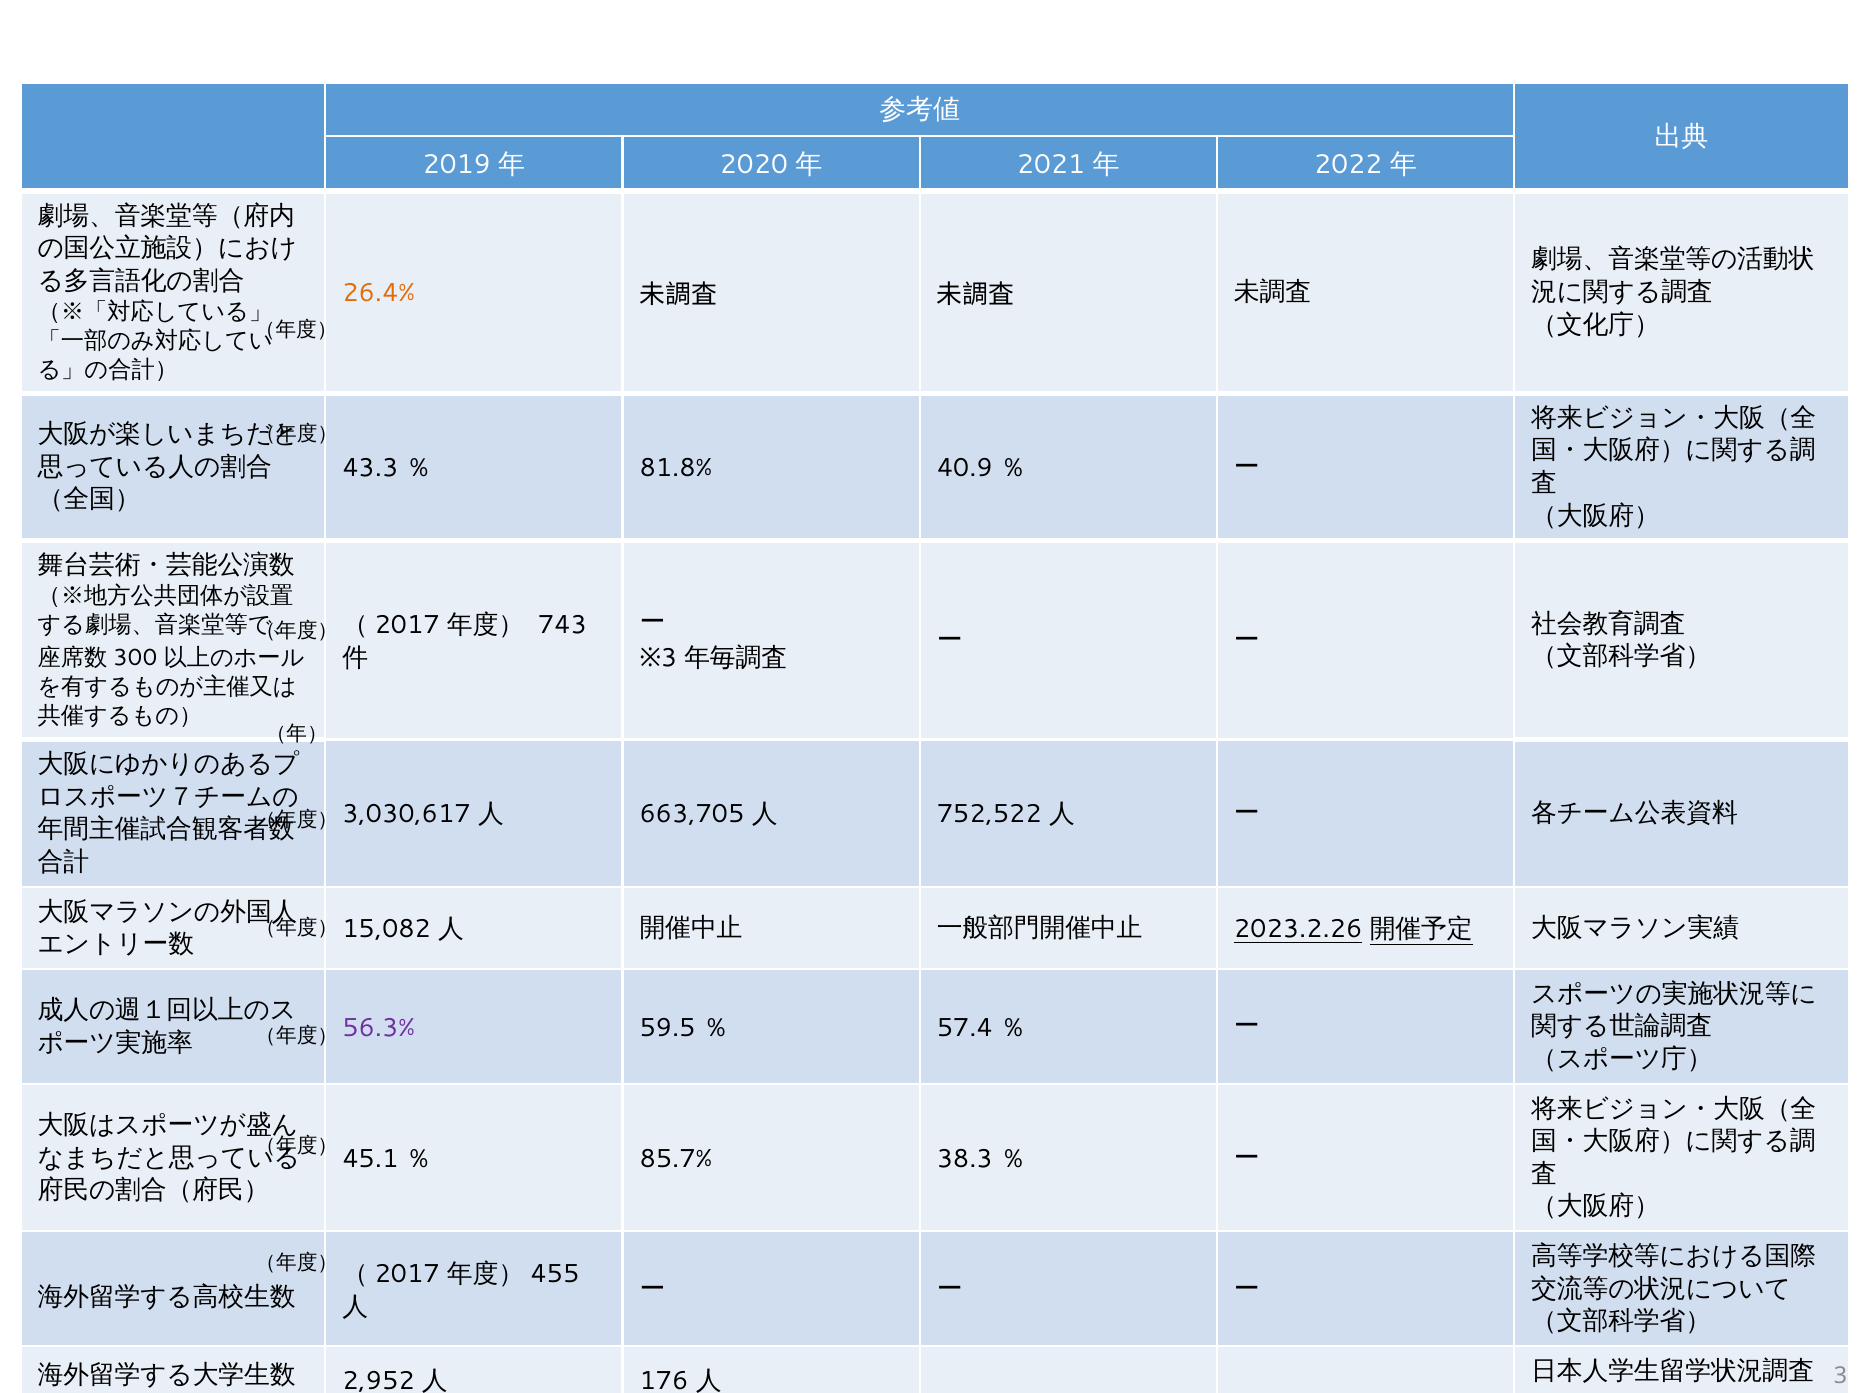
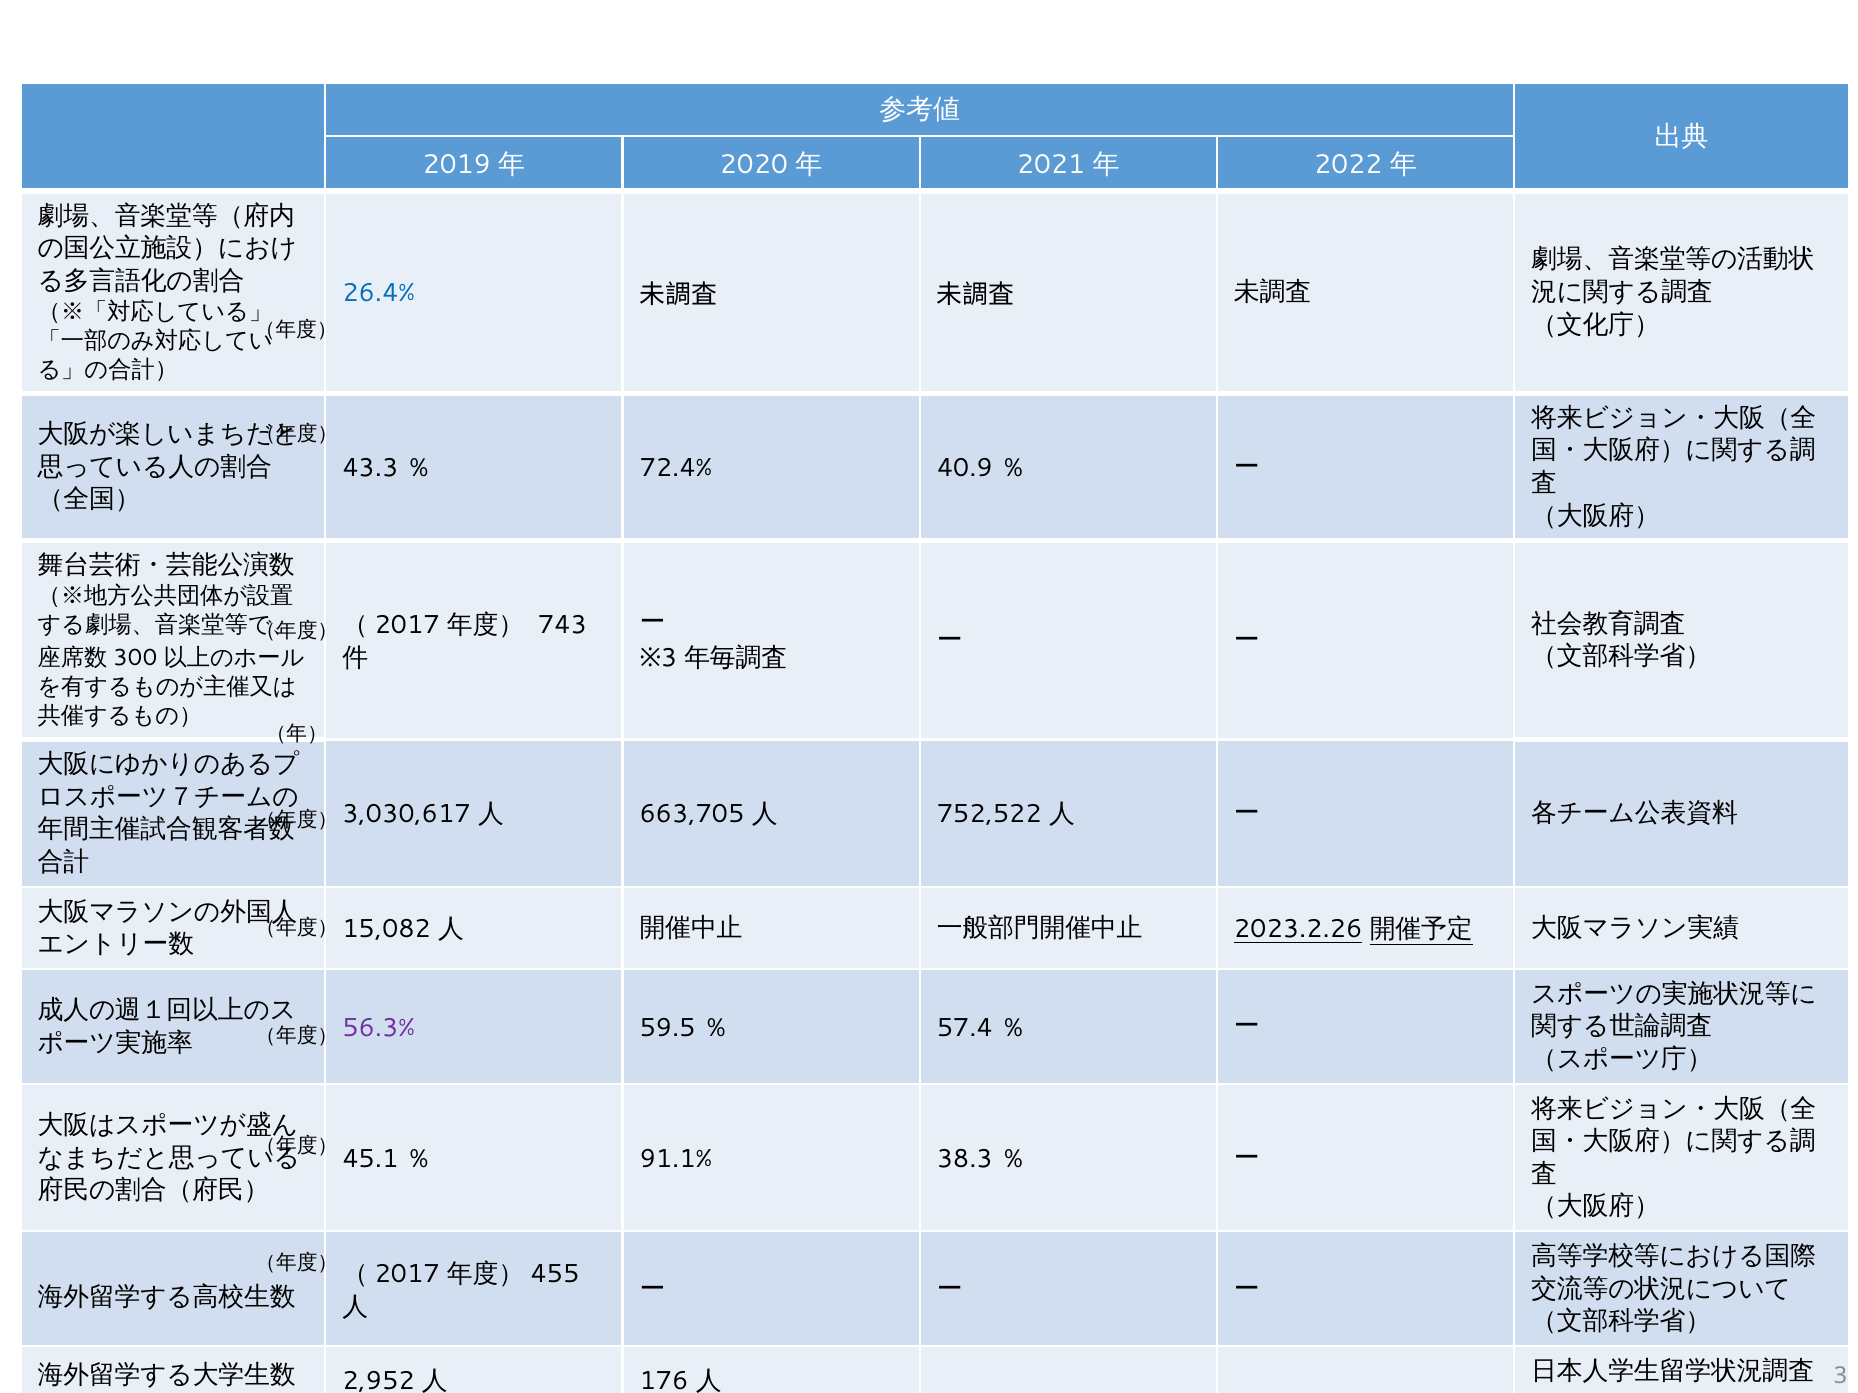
26.4% colour: orange -> blue (379, 294)
81.8%: 81.8% -> 72.4% (676, 468)
85.7%: 85.7% -> 91.1% (676, 1159)
